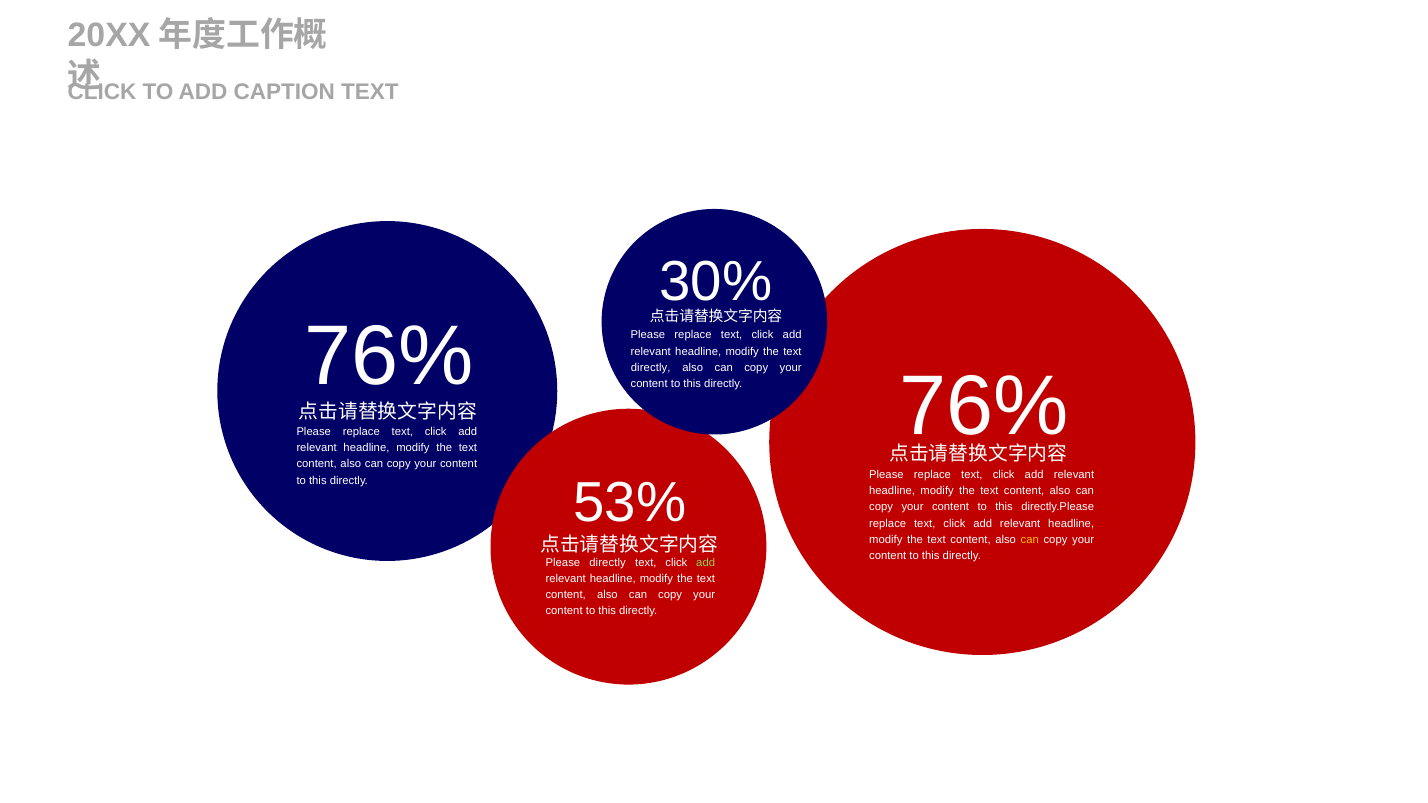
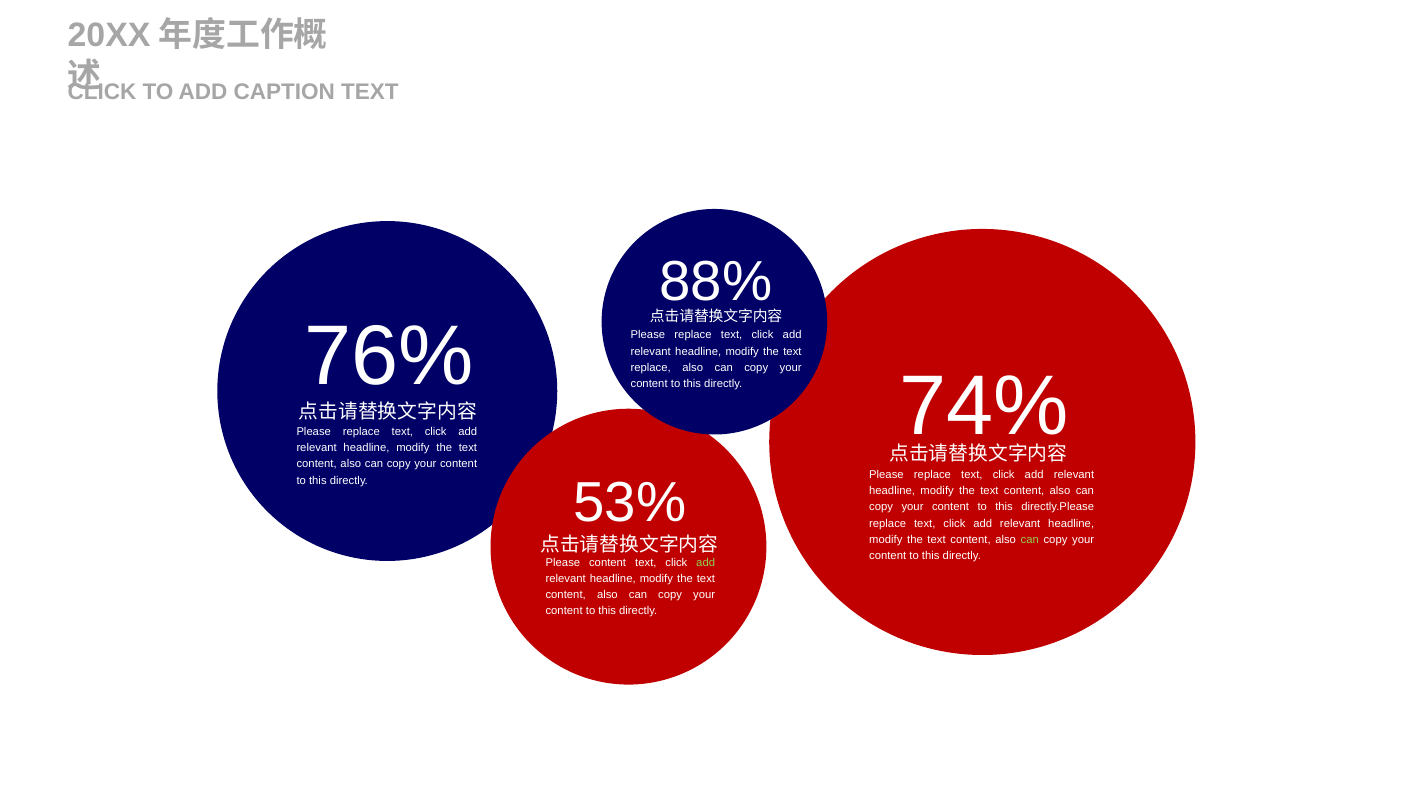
30%: 30% -> 88% (716, 282)
directly: directly -> replace (651, 368)
76%: 76% -> 74% (984, 406)
can colour: yellow -> light green (1030, 540)
Please directly: directly -> content (608, 562)
